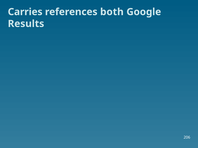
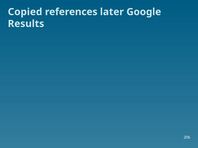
Carries: Carries -> Copied (25, 12)
both: both -> later (112, 12)
